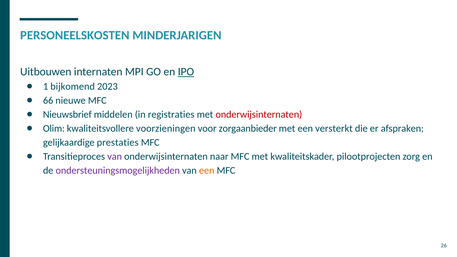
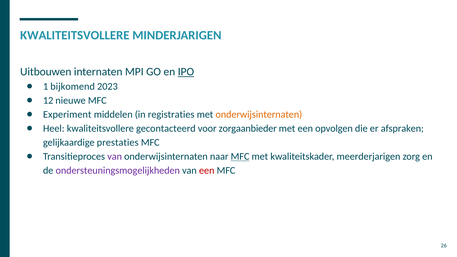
PERSONEELSKOSTEN: PERSONEELSKOSTEN -> KWALITEITSVOLLERE (75, 35)
66: 66 -> 12 (48, 101)
Nieuwsbrief: Nieuwsbrief -> Experiment (67, 115)
onderwijsinternaten colour: red -> orange (259, 115)
Olim: Olim -> Heel (54, 129)
voorzieningen: voorzieningen -> gecontacteerd (166, 129)
versterkt: versterkt -> opvolgen (334, 129)
MFC underline: none -> present (240, 157)
pilootprojecten: pilootprojecten -> meerderjarigen (369, 157)
een colour: orange -> red (207, 171)
